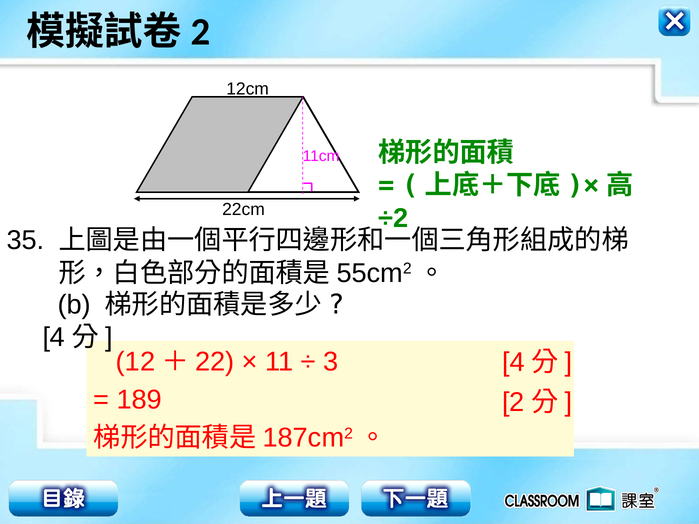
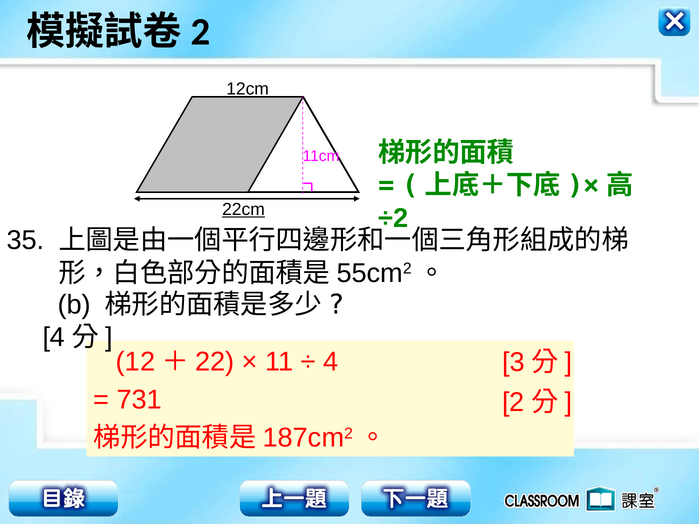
22cm underline: none -> present (243, 210)
3: 3 -> 4 (331, 362)
4: 4 -> 3 (513, 362)
189: 189 -> 731 (139, 400)
